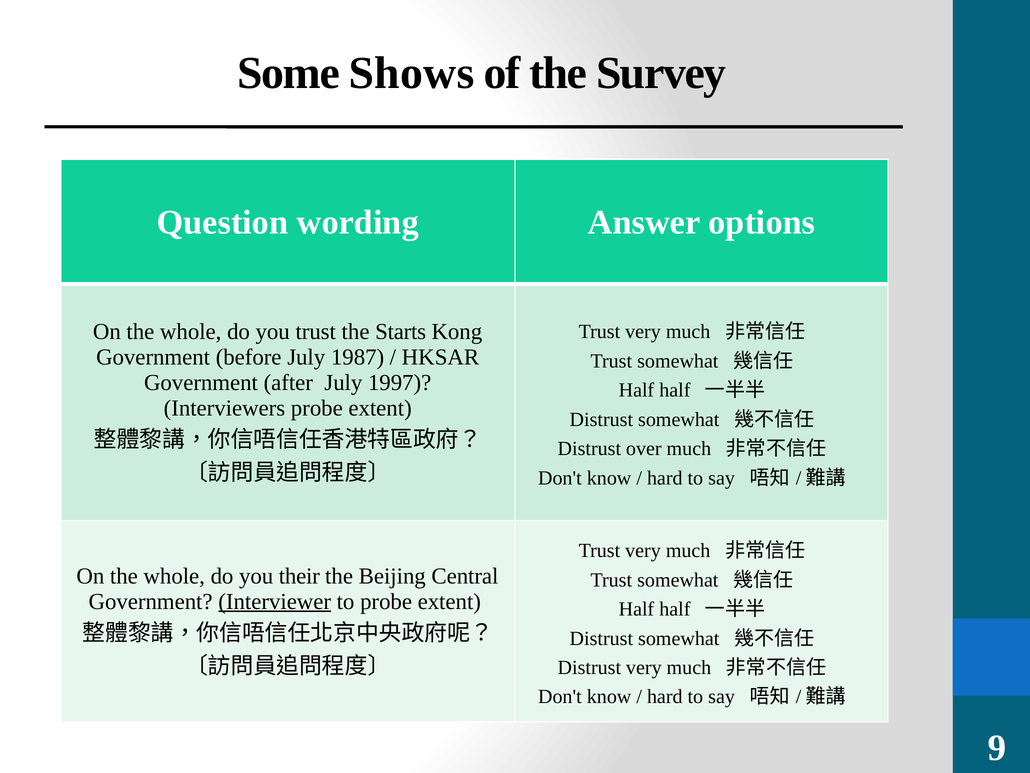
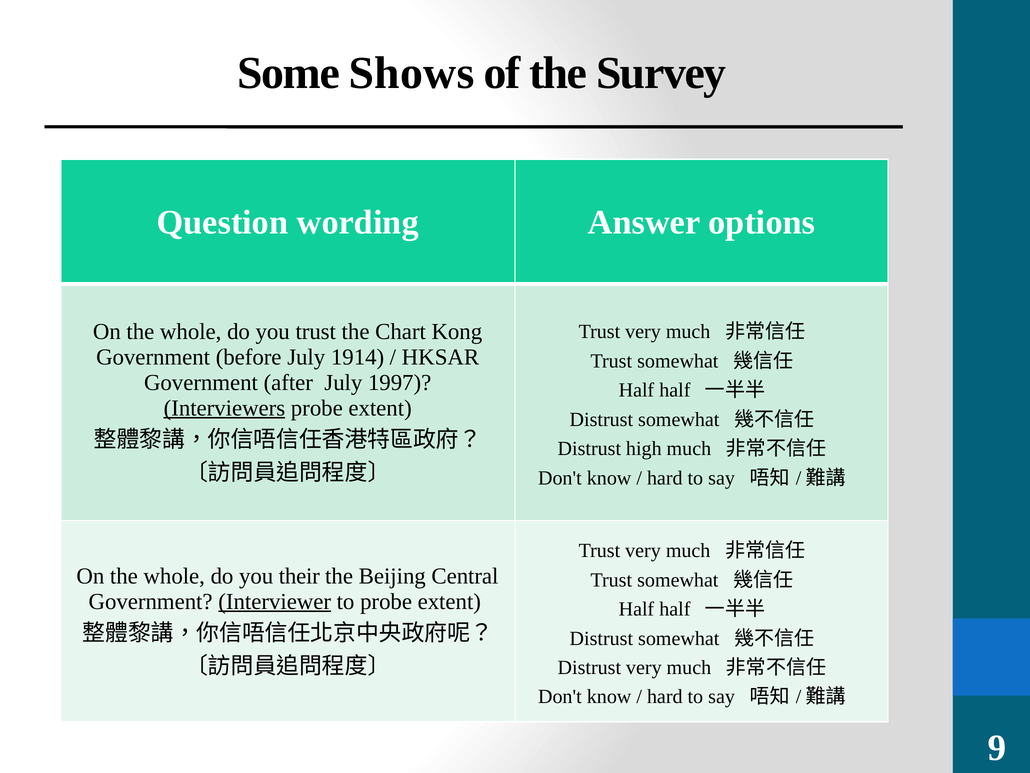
Starts: Starts -> Chart (401, 332)
1987: 1987 -> 1914 (358, 357)
Interviewers underline: none -> present (224, 408)
over: over -> high (644, 448)
